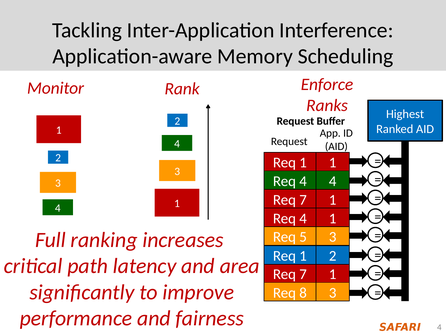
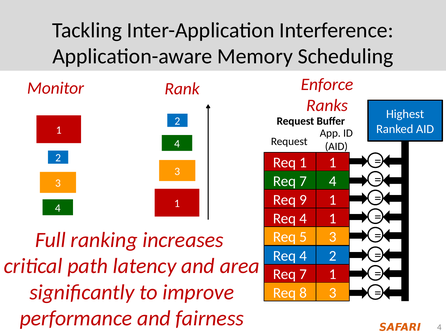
4: 4 -> 7 (303, 181)
7: 7 -> 9 (303, 200)
1: 1 -> 4 (303, 256)
